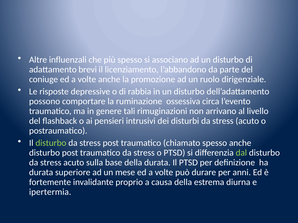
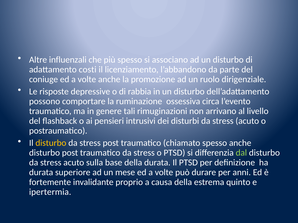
brevi: brevi -> costi (88, 70)
disturbo colour: light green -> yellow (51, 143)
diurna: diurna -> quinto (238, 182)
